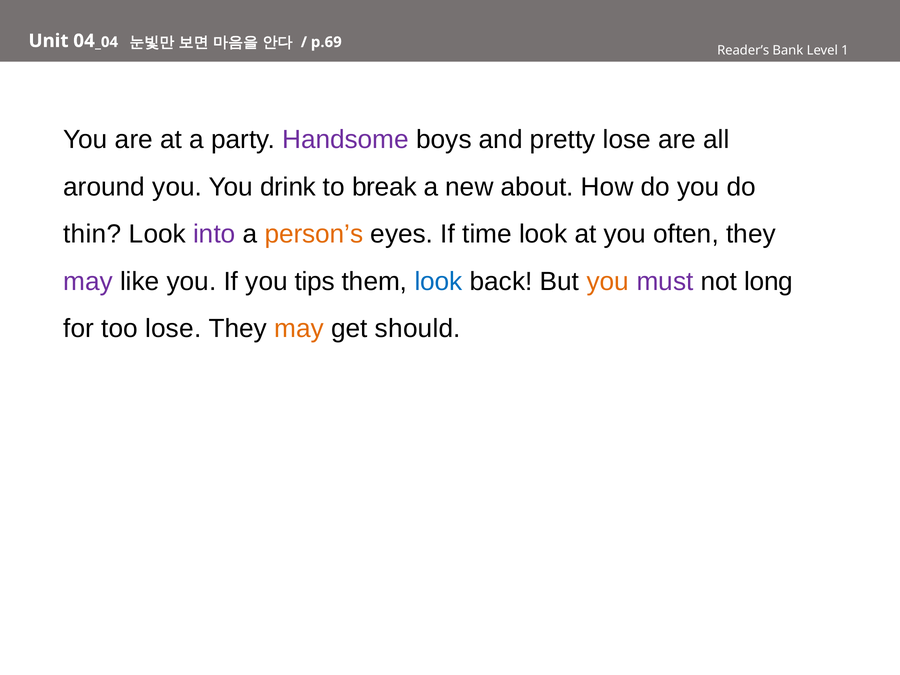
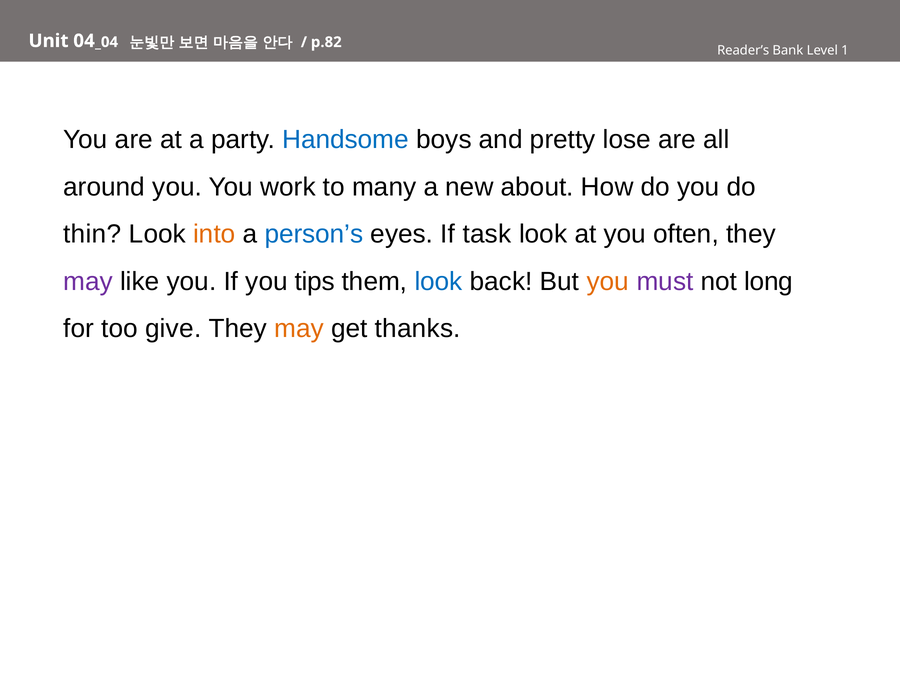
p.69: p.69 -> p.82 (326, 42)
Handsome colour: purple -> blue (346, 140)
drink: drink -> work (288, 187)
break: break -> many (384, 187)
into colour: purple -> orange (214, 234)
person’s colour: orange -> blue (314, 234)
time: time -> task (487, 234)
too lose: lose -> give (173, 329)
should: should -> thanks (418, 329)
